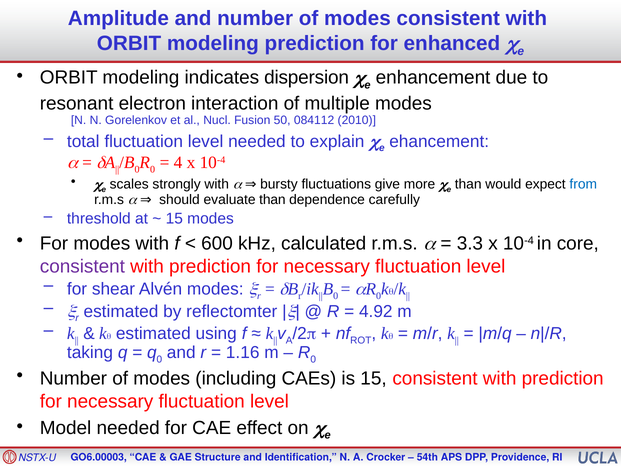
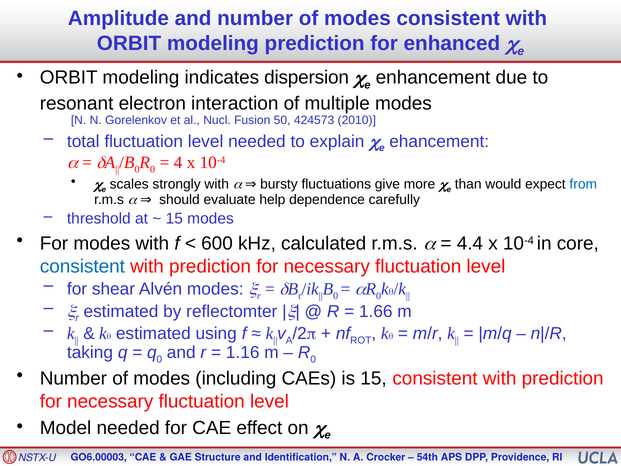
084112: 084112 -> 424573 (314, 120)
evaluate than: than -> help (272, 199)
3.3: 3.3 -> 4.4 (470, 243)
consistent colour: purple -> blue (82, 266)
4.92: 4.92 -> 1.66 (376, 311)
